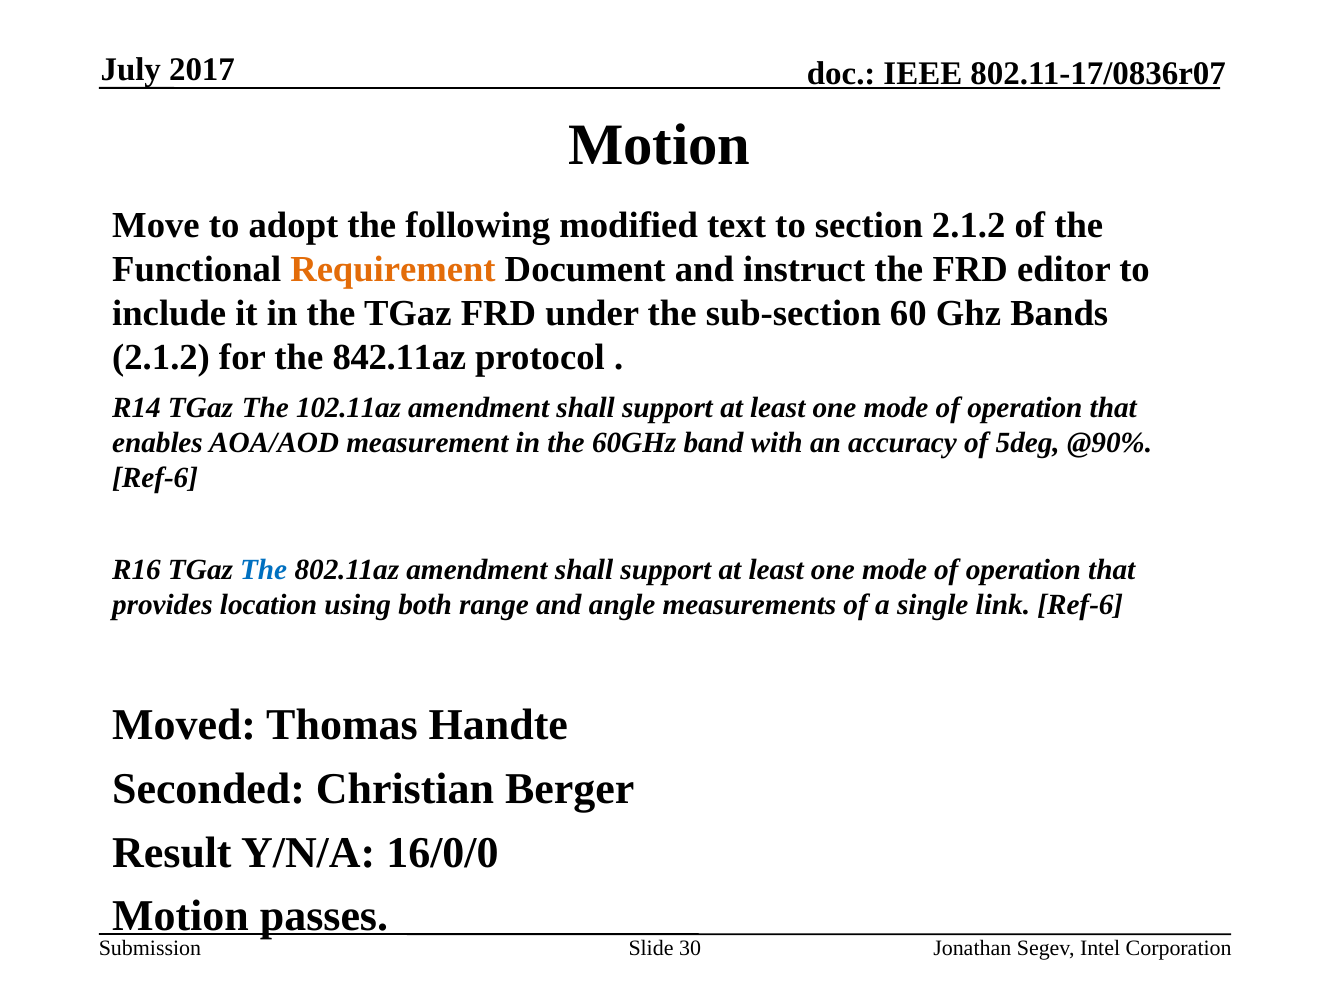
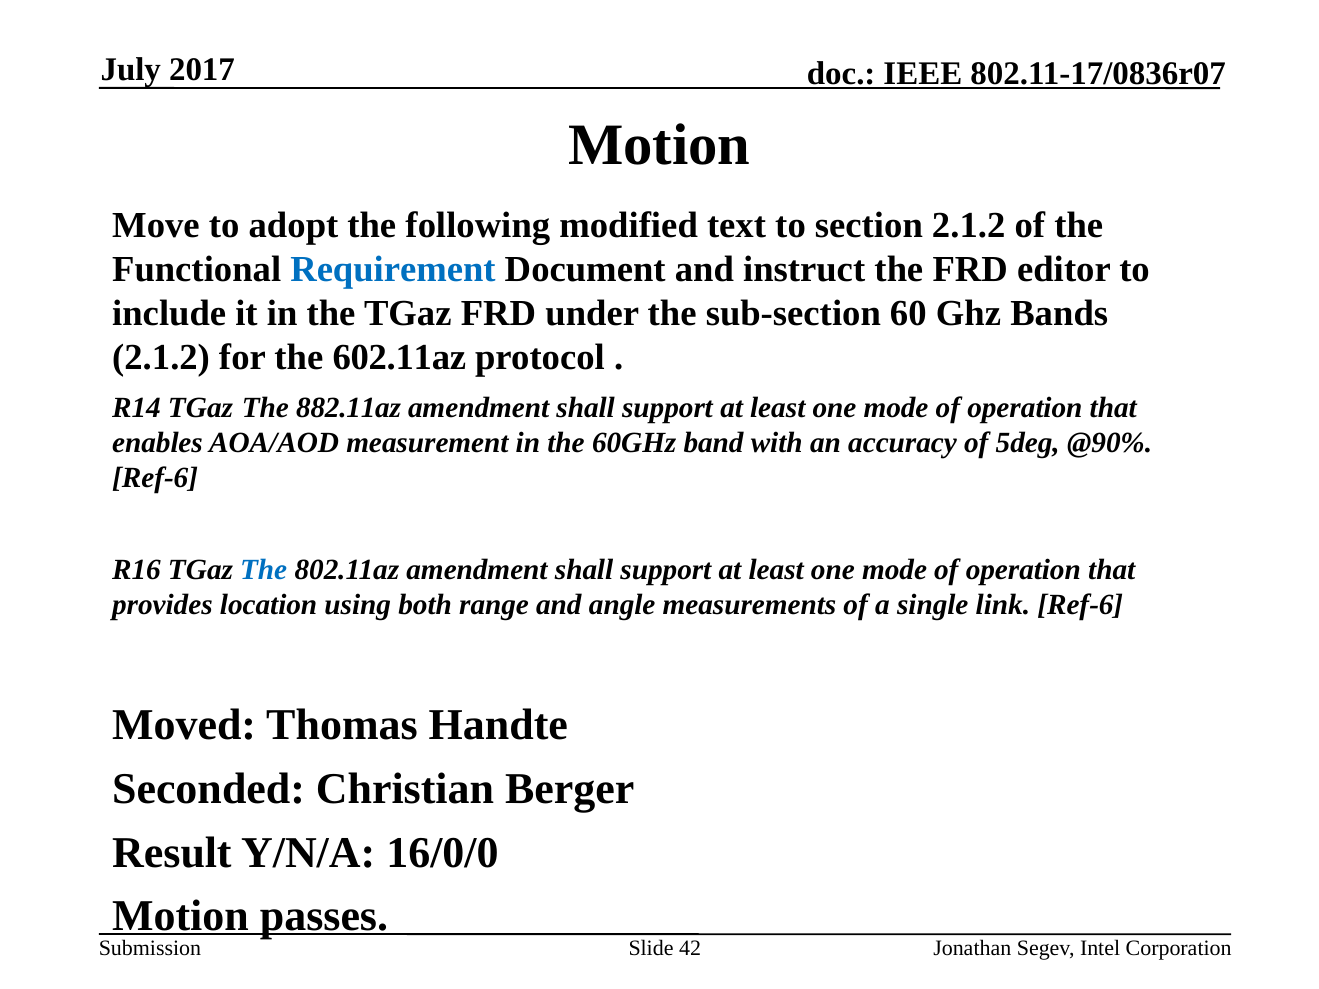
Requirement colour: orange -> blue (393, 270)
842.11az: 842.11az -> 602.11az (399, 358)
102.11az: 102.11az -> 882.11az (349, 408)
30: 30 -> 42 (690, 949)
